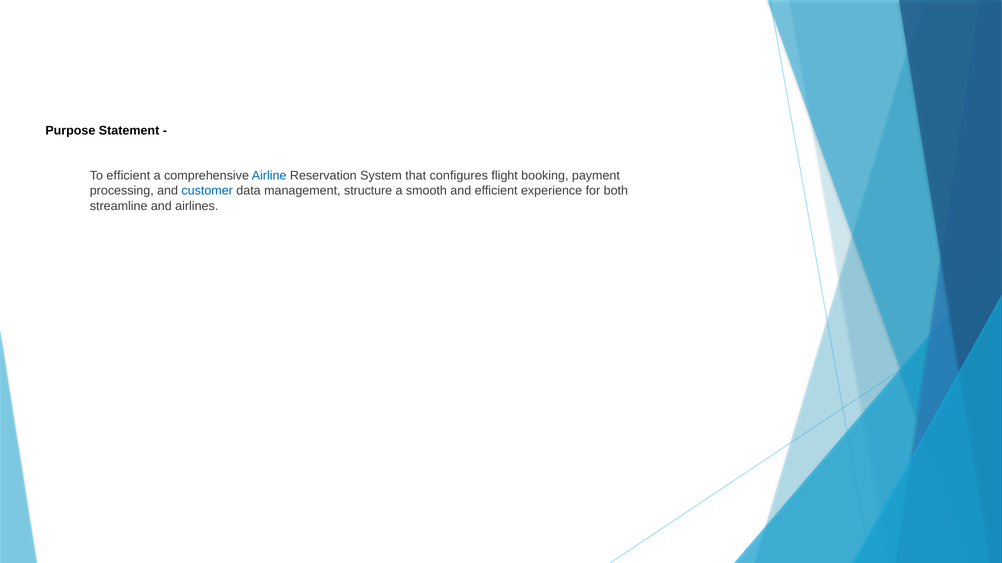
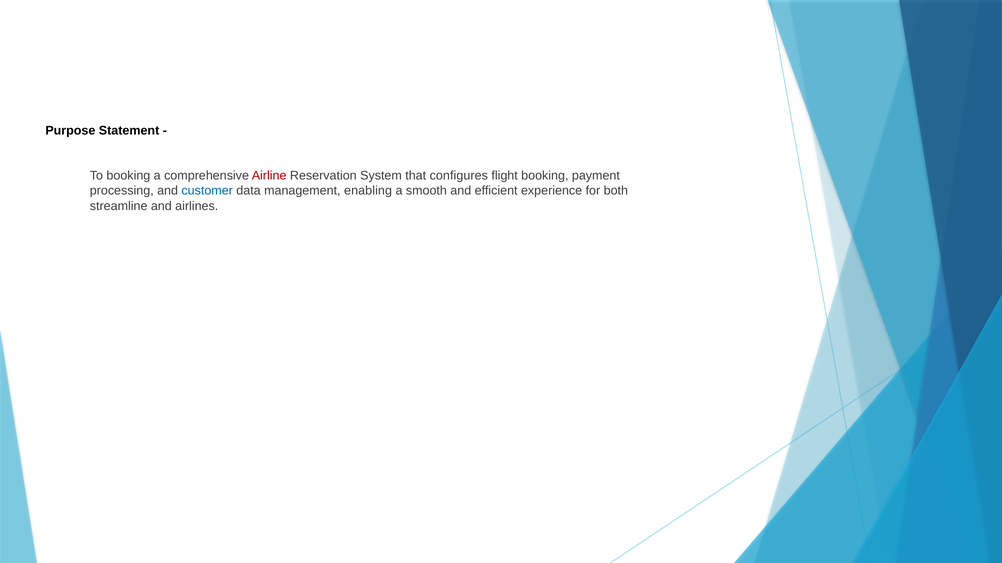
To efficient: efficient -> booking (128, 176)
Airline colour: blue -> red (269, 176)
structure: structure -> enabling (368, 191)
